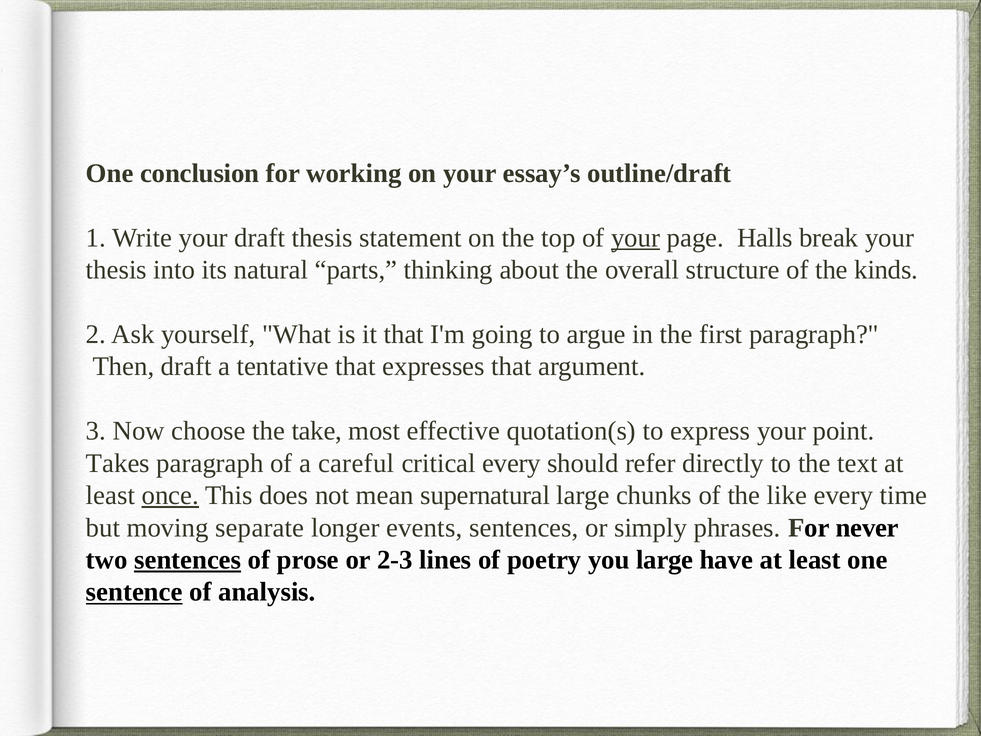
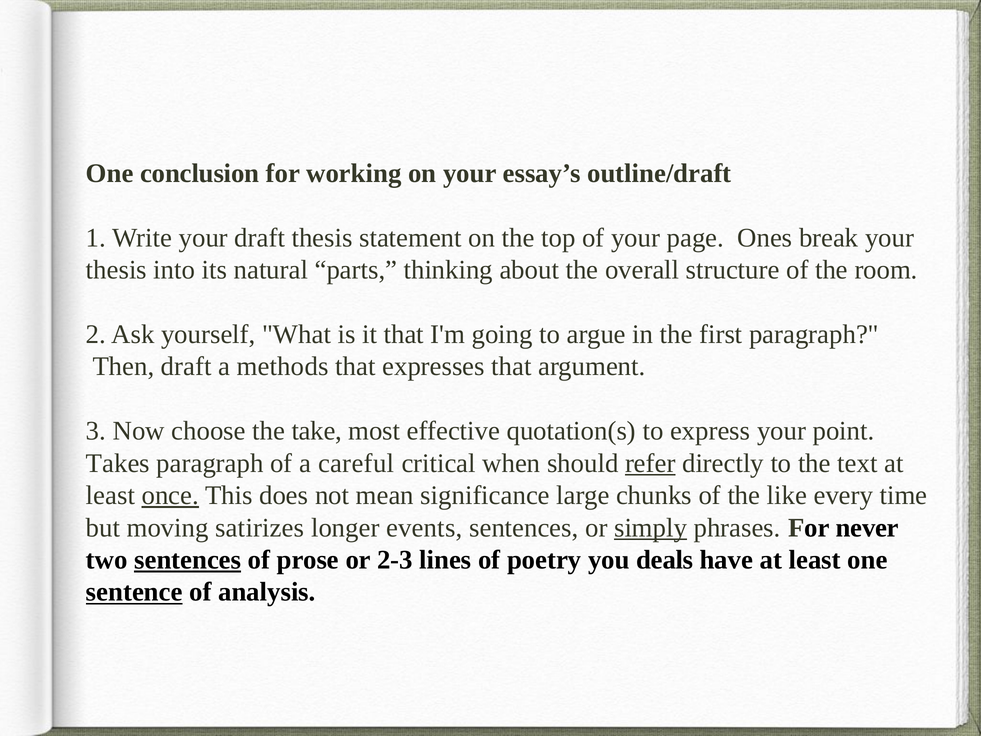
your underline: present -> none (636, 238)
Halls: Halls -> Ones (765, 238)
kinds: kinds -> room (886, 270)
tentative: tentative -> methods (283, 366)
critical every: every -> when (511, 463)
refer underline: none -> present (650, 463)
supernatural: supernatural -> significance (485, 495)
separate: separate -> satirizes (260, 528)
simply underline: none -> present (651, 528)
you large: large -> deals (665, 560)
